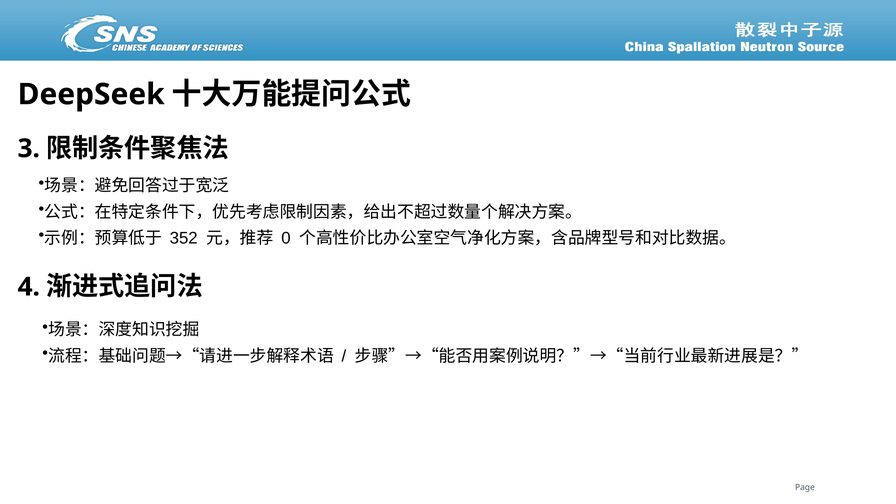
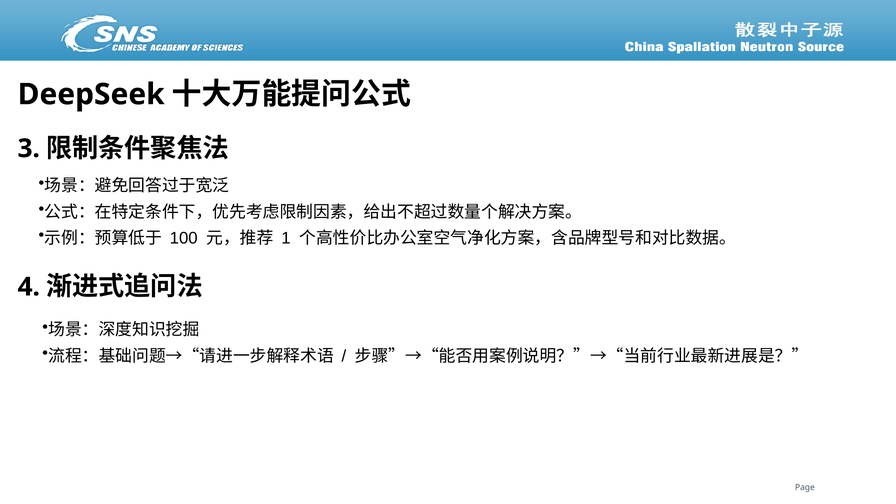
352: 352 -> 100 (184, 238)
0: 0 -> 1 (286, 238)
